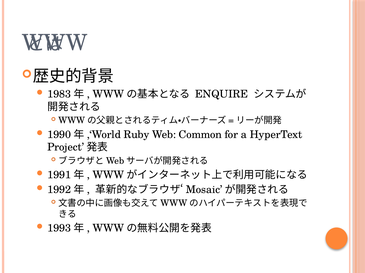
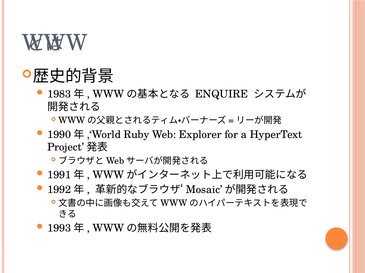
Common: Common -> Explorer (200, 135)
